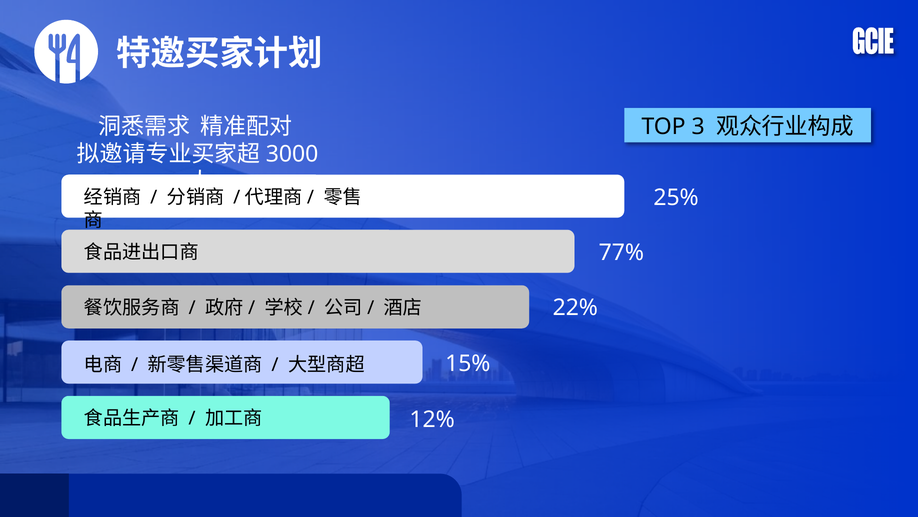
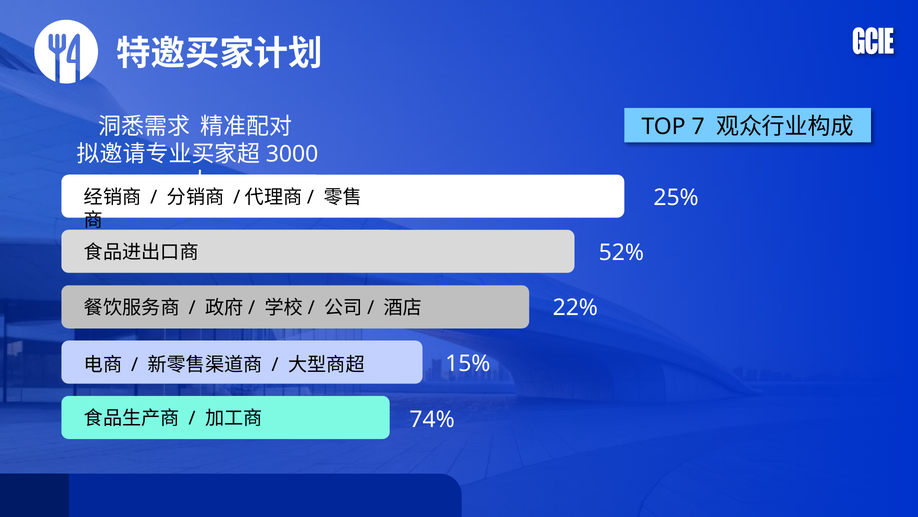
3: 3 -> 7 (698, 127)
77%: 77% -> 52% (621, 252)
12%: 12% -> 74% (432, 419)
